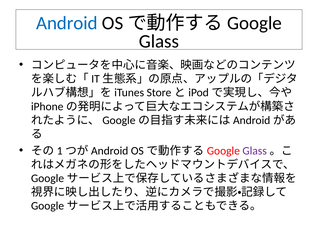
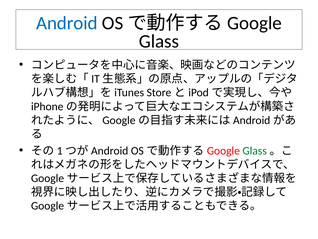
Glass colour: purple -> green (255, 150)
